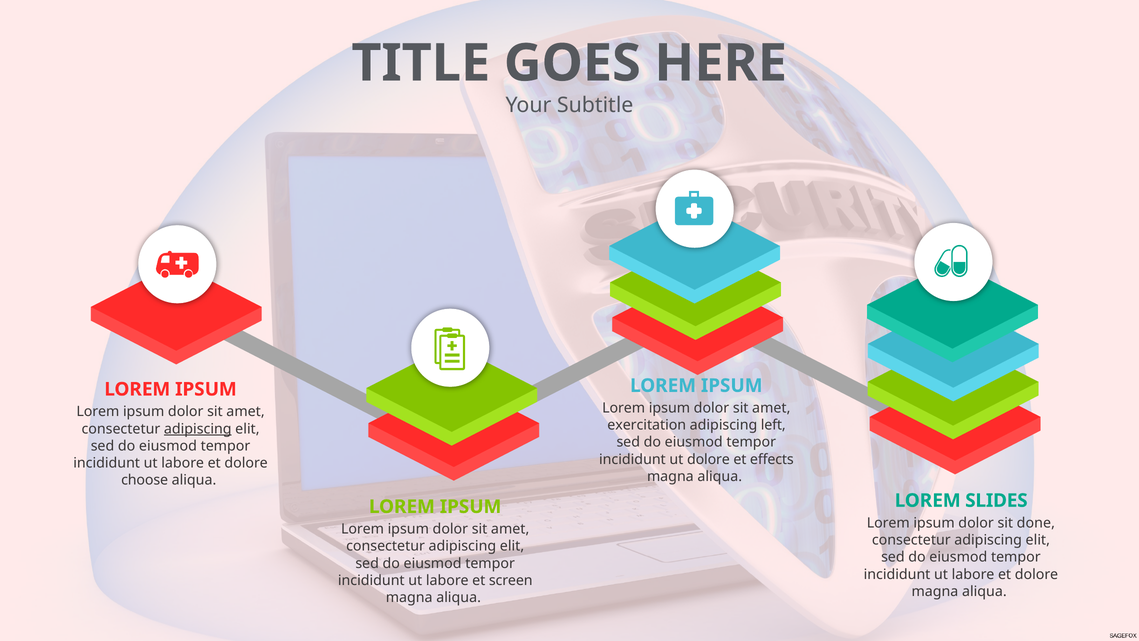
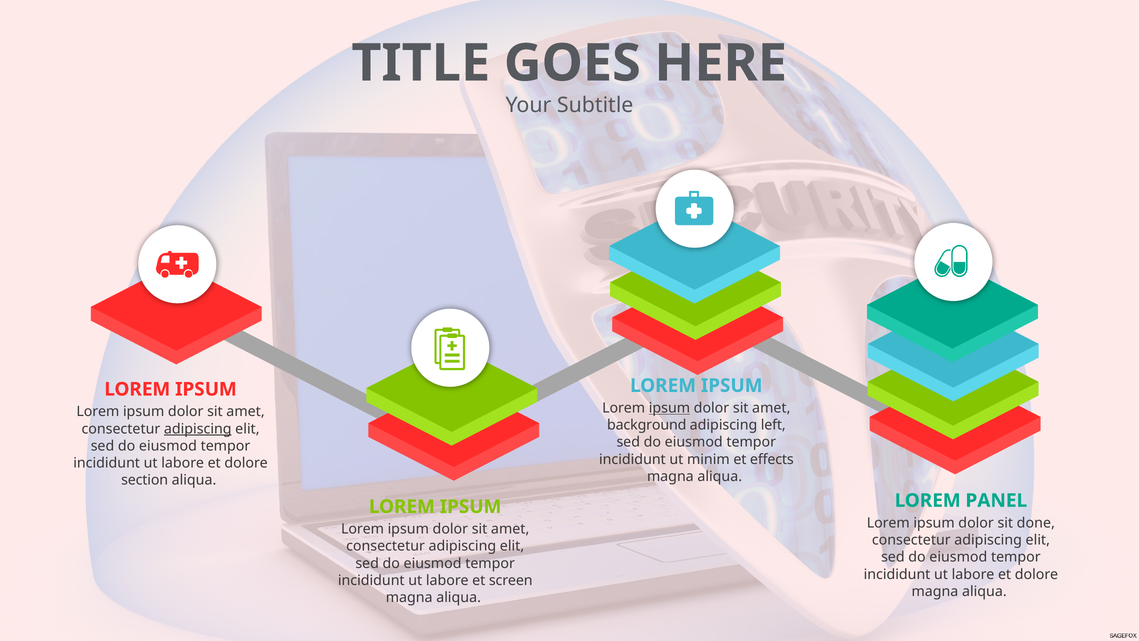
ipsum underline: none -> present (669, 408)
exercitation: exercitation -> background (647, 425)
ut dolore: dolore -> minim (708, 459)
choose: choose -> section (145, 480)
SLIDES: SLIDES -> PANEL (996, 500)
